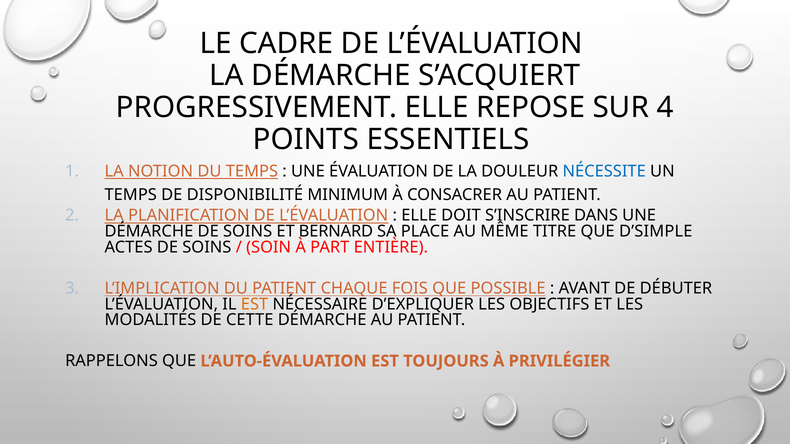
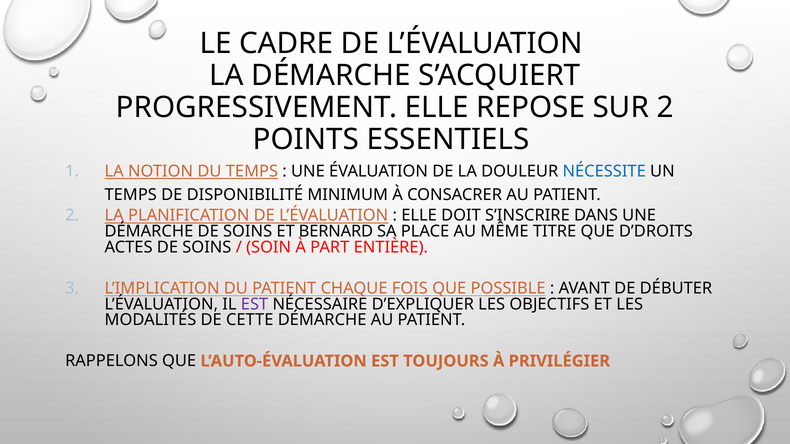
SUR 4: 4 -> 2 (665, 108)
D’SIMPLE: D’SIMPLE -> D’DROITS (656, 232)
EST colour: orange -> purple (255, 304)
